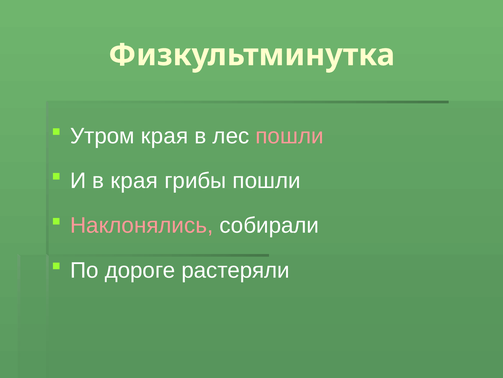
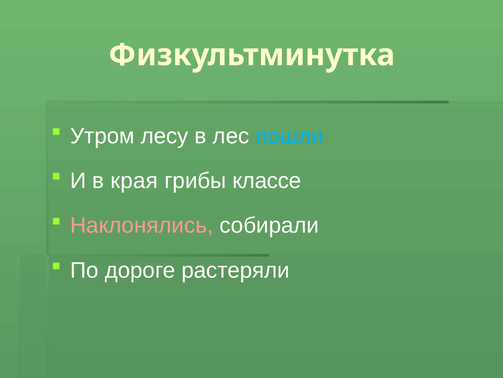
Утром края: края -> лесу (165, 136)
пошли colour: pink -> light blue (290, 136)
грибы пошли: пошли -> классе (267, 180)
